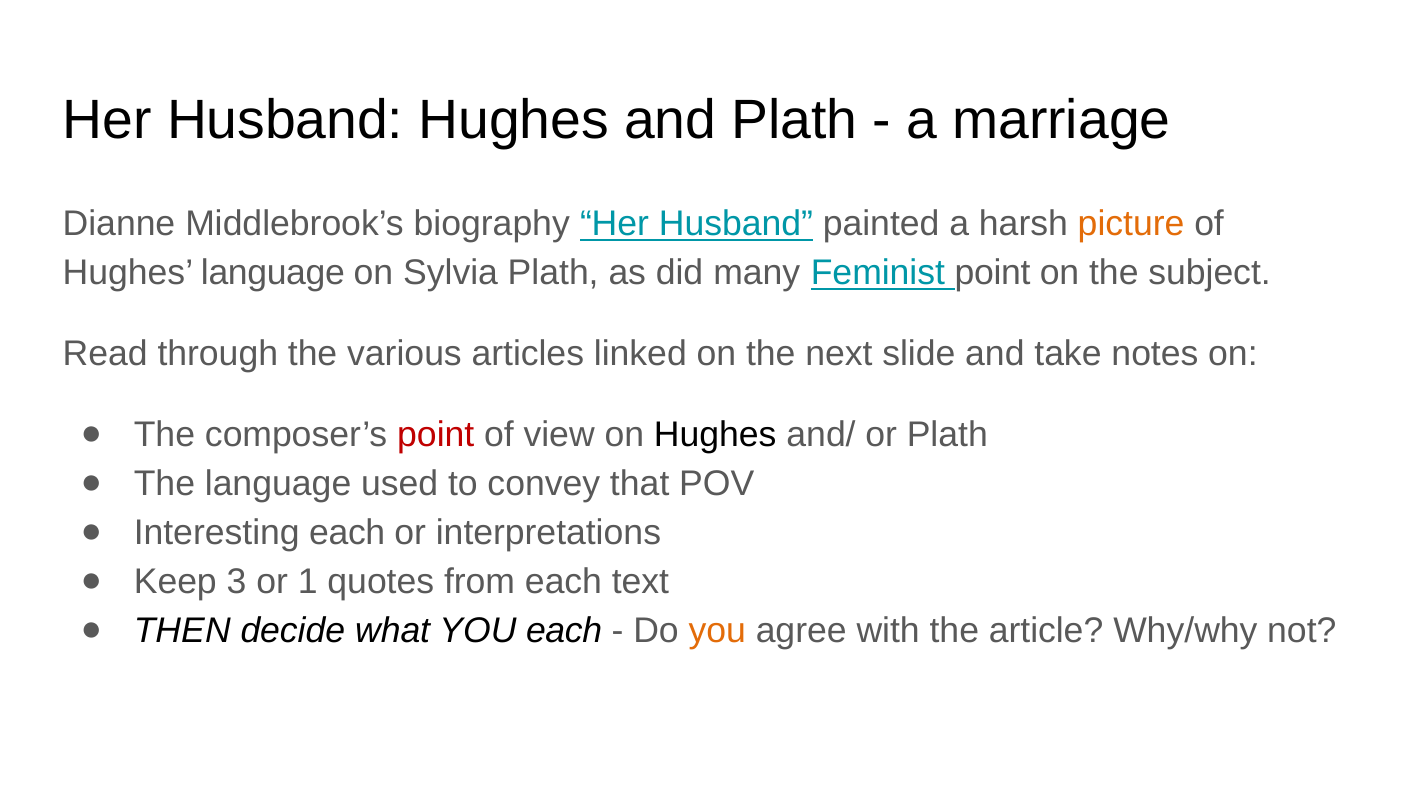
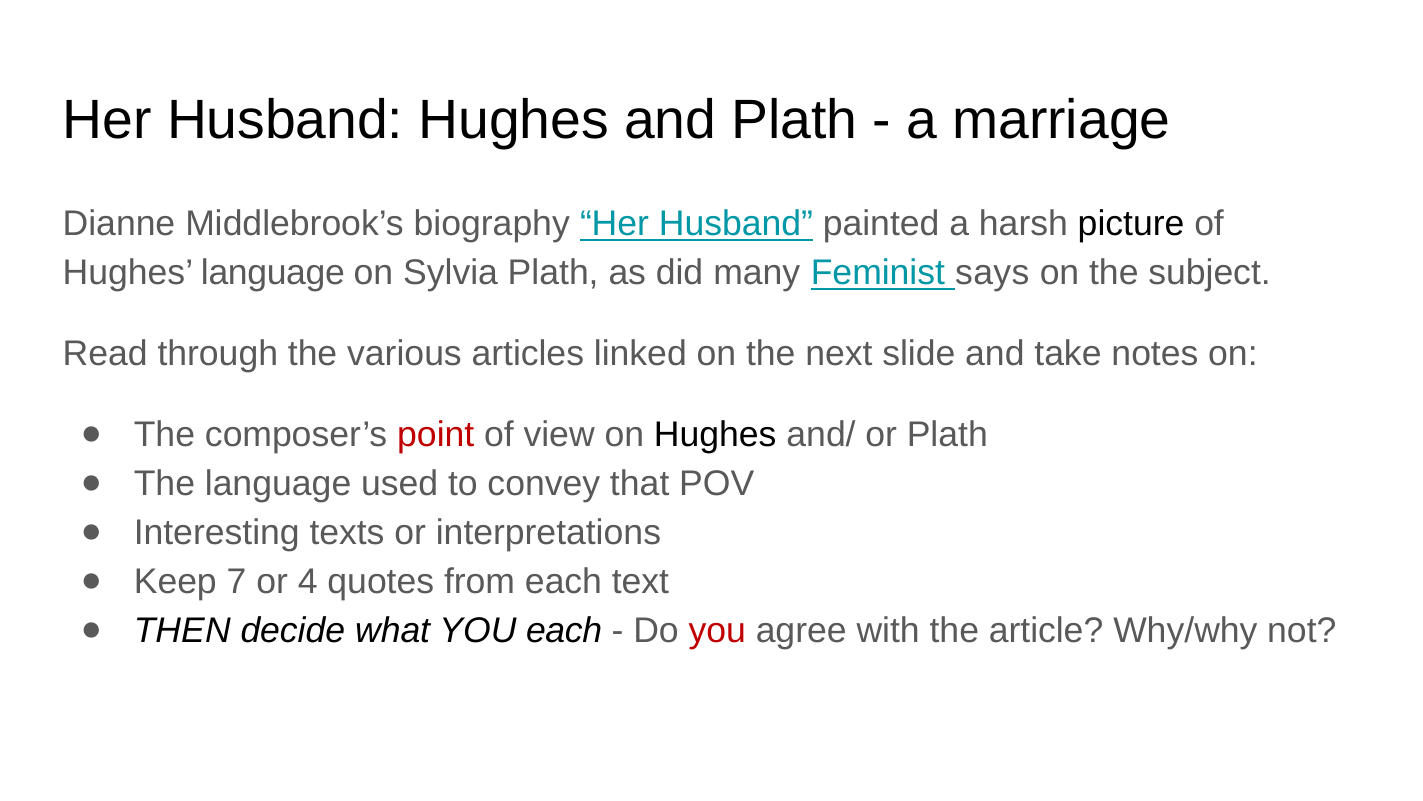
picture colour: orange -> black (1131, 224)
Feminist point: point -> says (992, 273)
Interesting each: each -> texts (347, 532)
3: 3 -> 7 (236, 581)
1: 1 -> 4 (308, 581)
you colour: orange -> red (717, 631)
